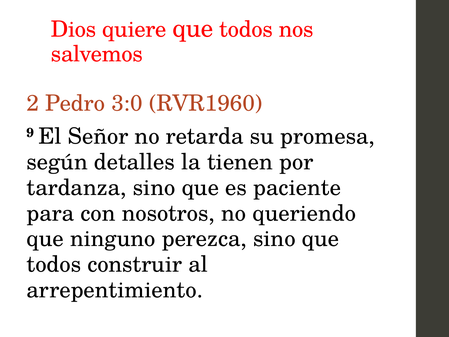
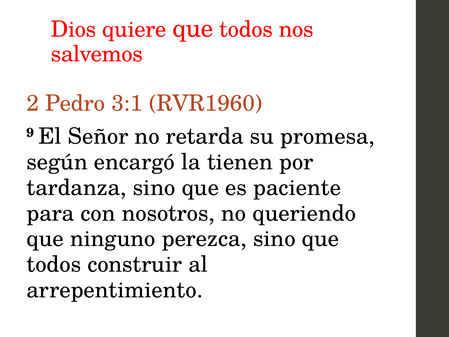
3:0: 3:0 -> 3:1 (127, 103)
detalles: detalles -> encargó (134, 162)
